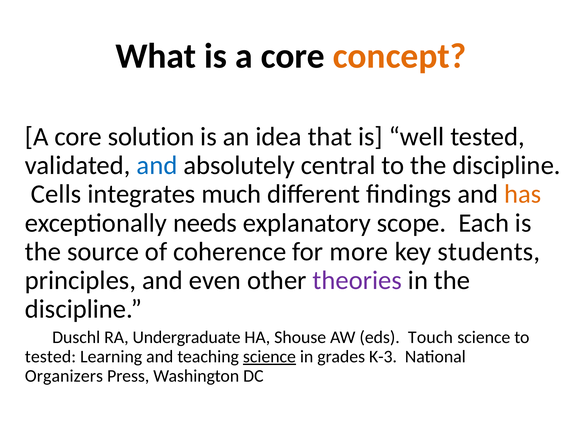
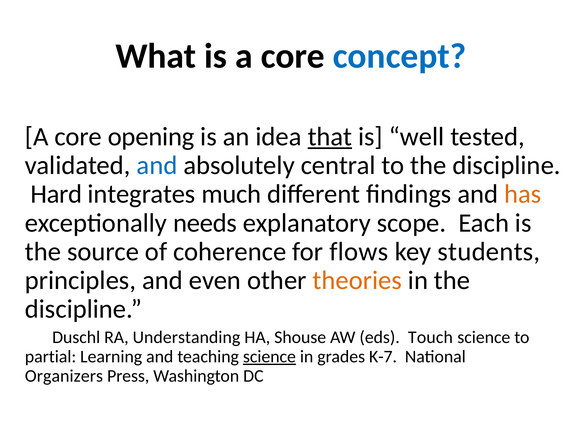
concept colour: orange -> blue (399, 56)
solution: solution -> opening (151, 137)
that underline: none -> present (330, 137)
Cells: Cells -> Hard (56, 194)
more: more -> flows (359, 252)
theories colour: purple -> orange (357, 281)
Undergraduate: Undergraduate -> Understanding (186, 338)
tested: tested -> partial (51, 357)
K-3: K-3 -> K-7 (383, 357)
